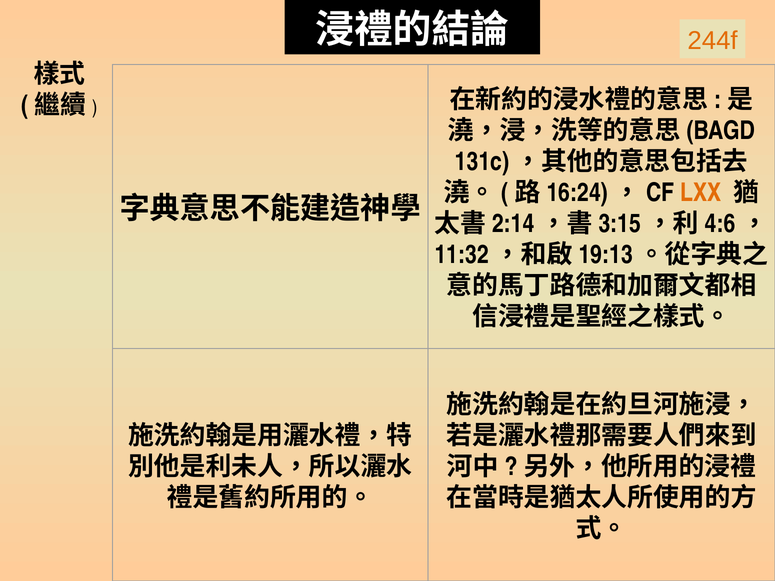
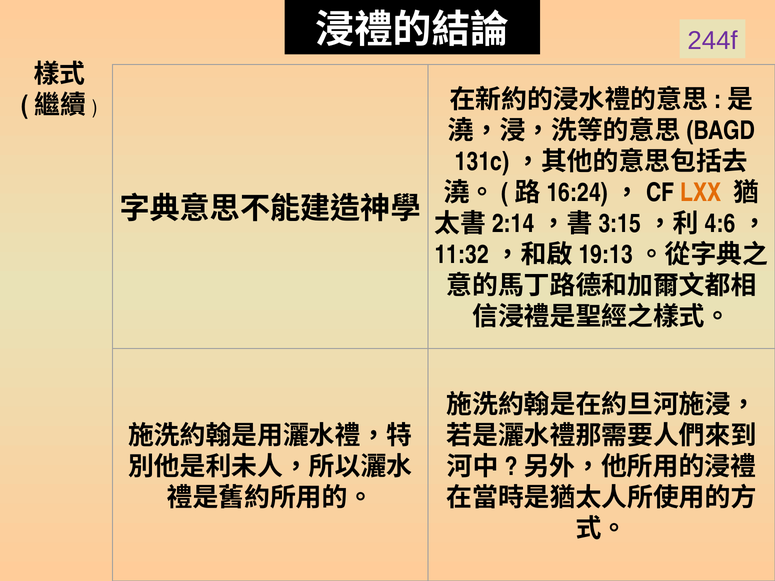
244f colour: orange -> purple (713, 41)
